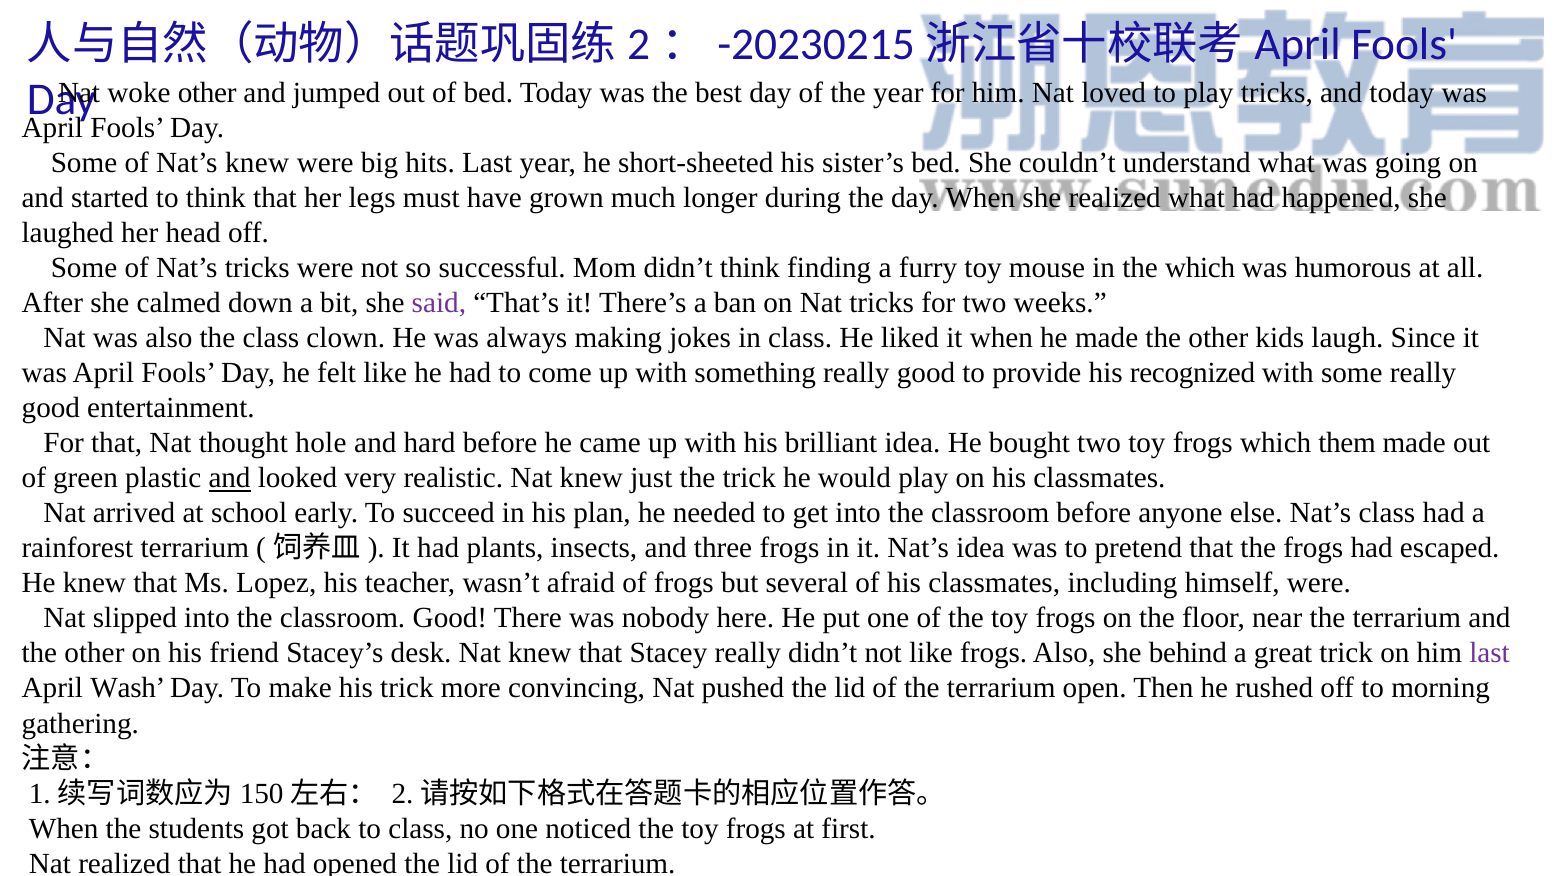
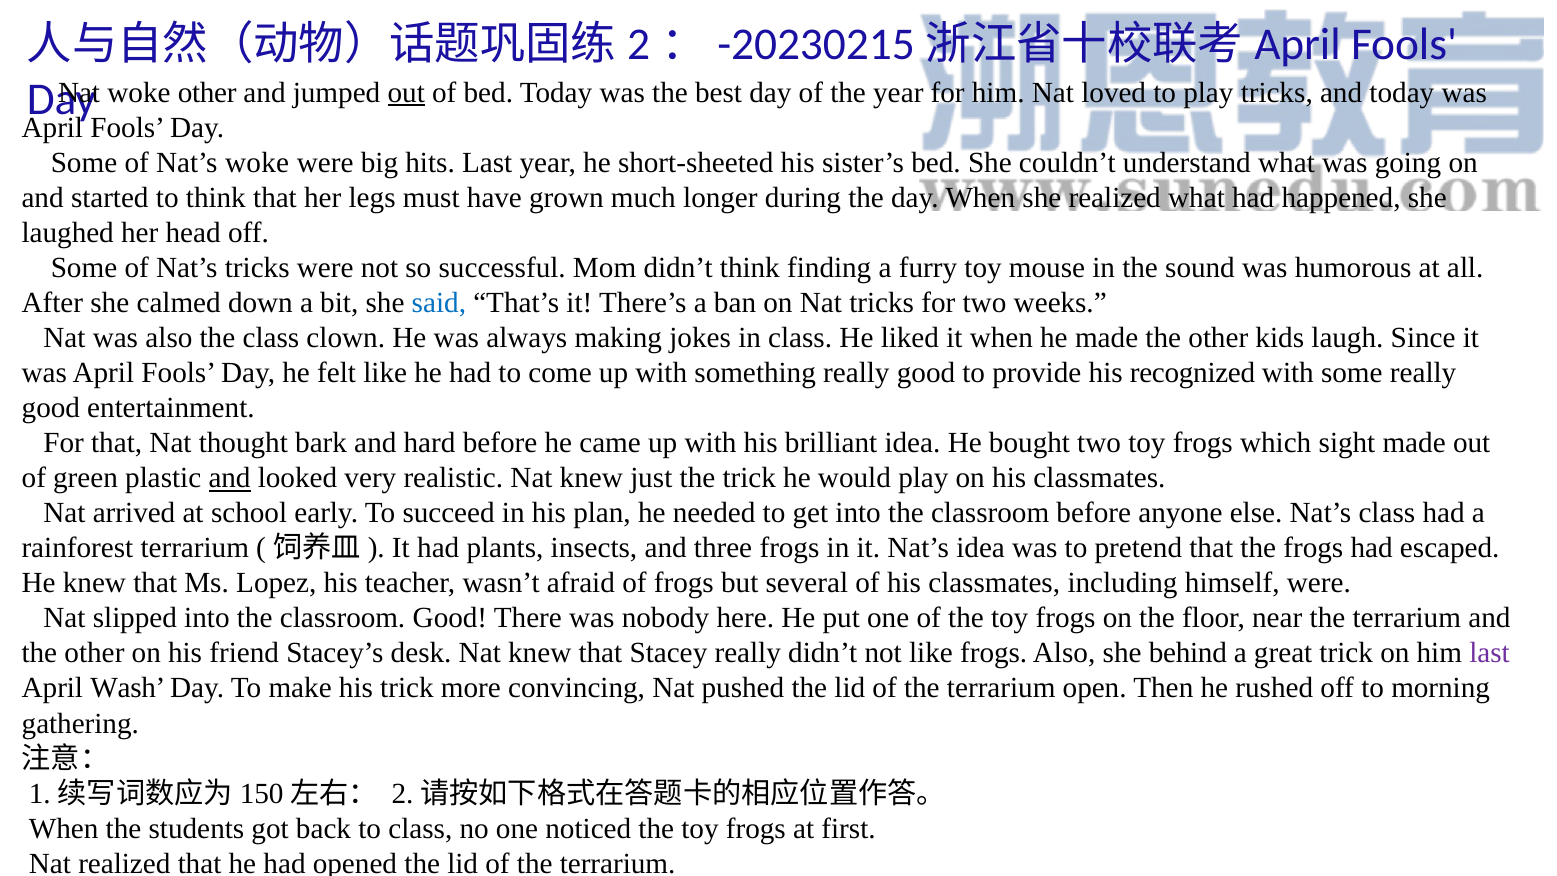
out underline: none -> present (406, 93)
Nat’s knew: knew -> woke (257, 163)
the which: which -> sound (1200, 268)
said colour: purple -> blue (439, 303)
hole: hole -> bark (321, 443)
them: them -> sight (1347, 443)
